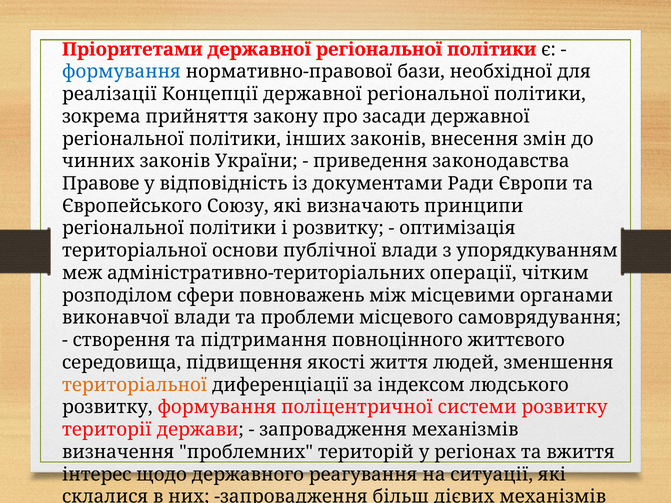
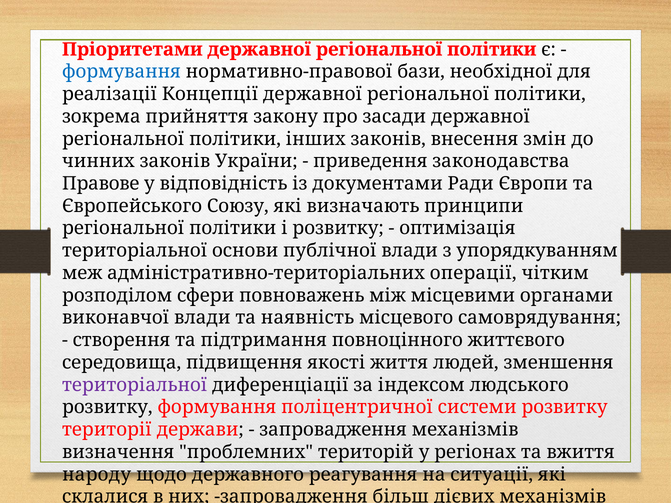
проблеми: проблеми -> наявність (307, 318)
територіальної colour: orange -> purple (135, 385)
інтерес: інтерес -> народу (97, 475)
